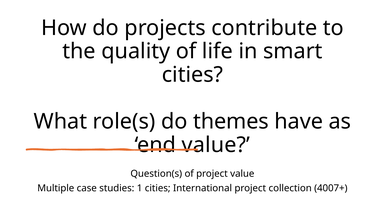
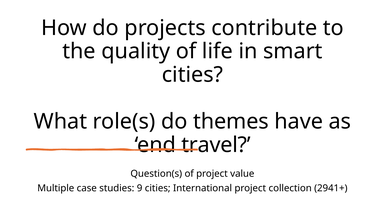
value: value -> travel (216, 145)
1: 1 -> 9 (140, 188)
4007+: 4007+ -> 2941+ (331, 188)
